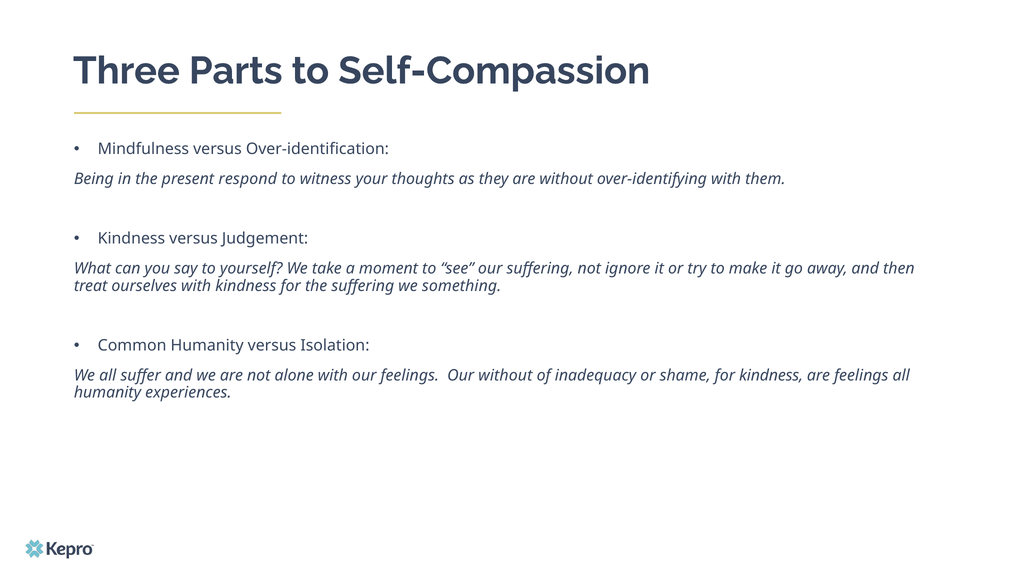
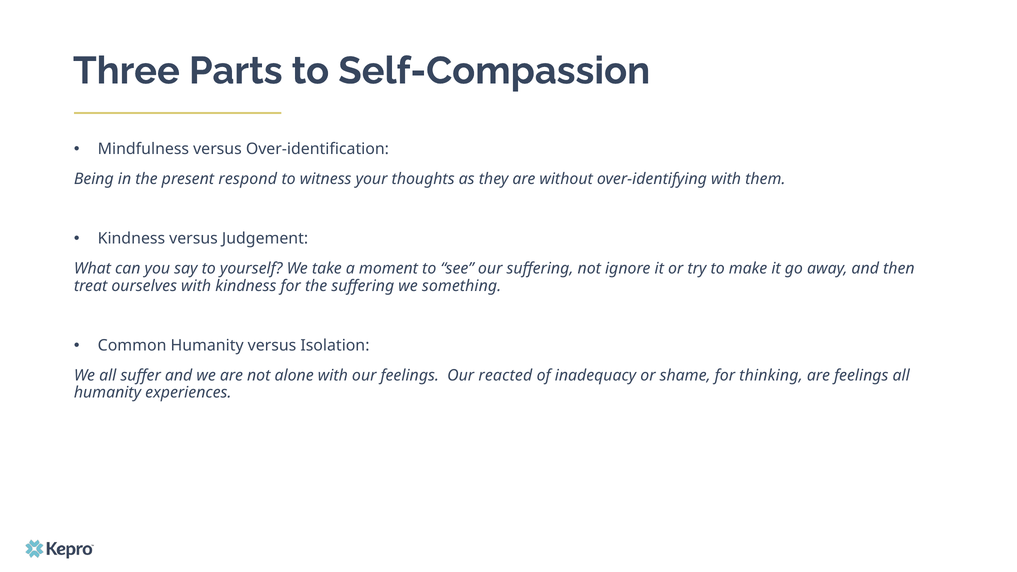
Our without: without -> reacted (505, 376)
for kindness: kindness -> thinking (771, 376)
